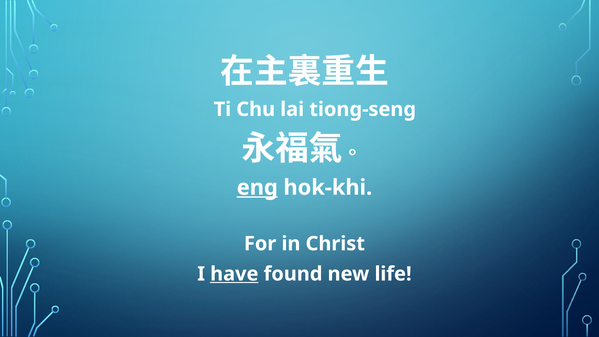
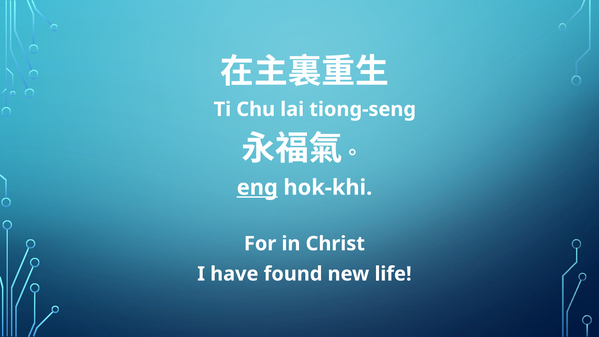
have underline: present -> none (234, 274)
